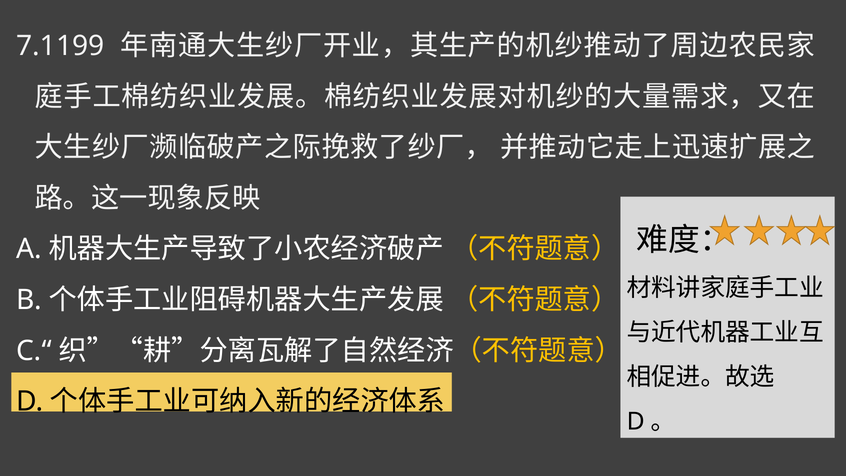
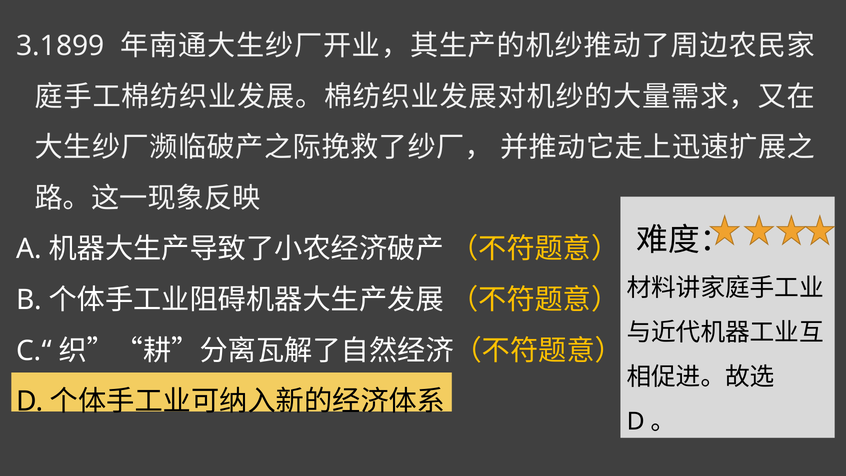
7.1199: 7.1199 -> 3.1899 (60, 46)
